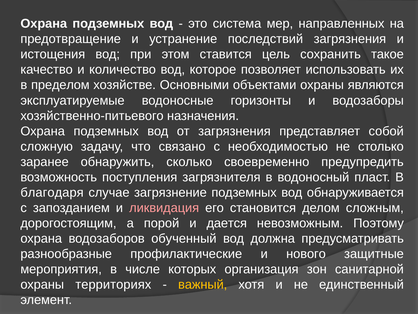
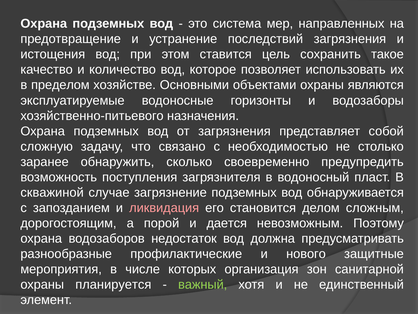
благодаря: благодаря -> скважиной (52, 192)
обученный: обученный -> недостаток (184, 238)
территориях: территориях -> планируется (113, 284)
важный colour: yellow -> light green (203, 284)
